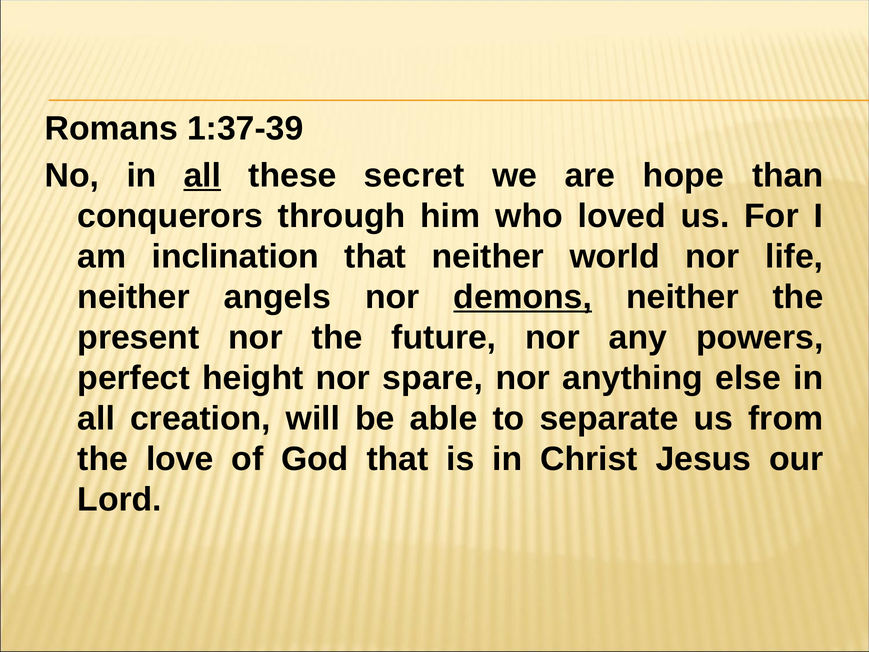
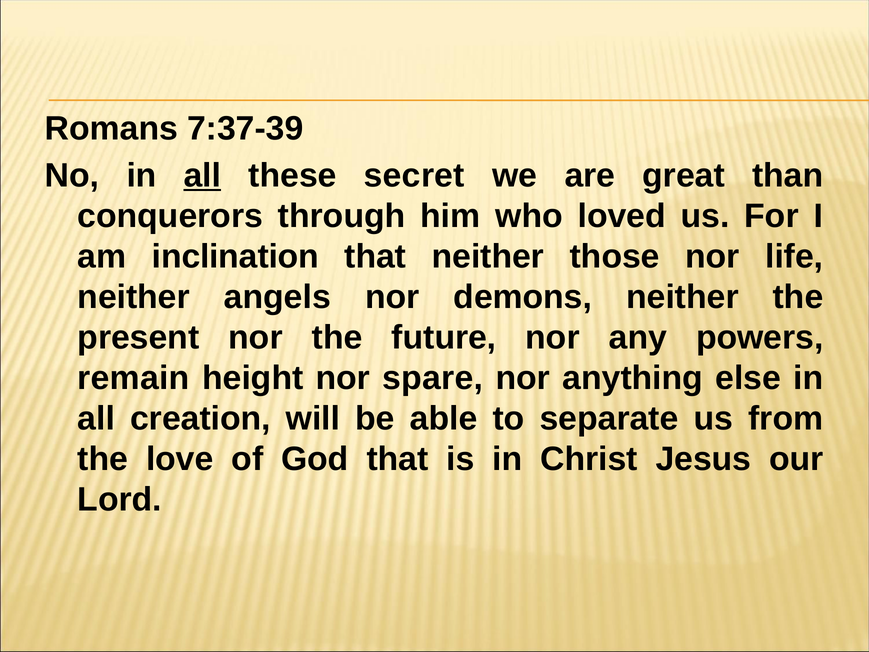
1:37-39: 1:37-39 -> 7:37-39 (245, 128)
hope: hope -> great (684, 176)
world: world -> those (615, 256)
demons underline: present -> none (523, 297)
perfect: perfect -> remain (134, 378)
